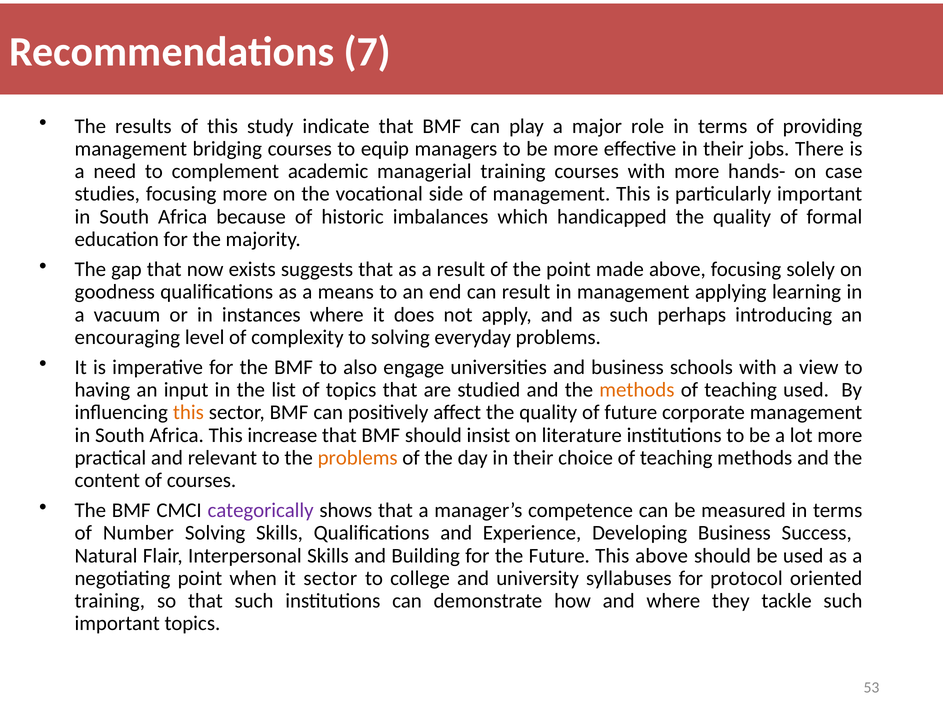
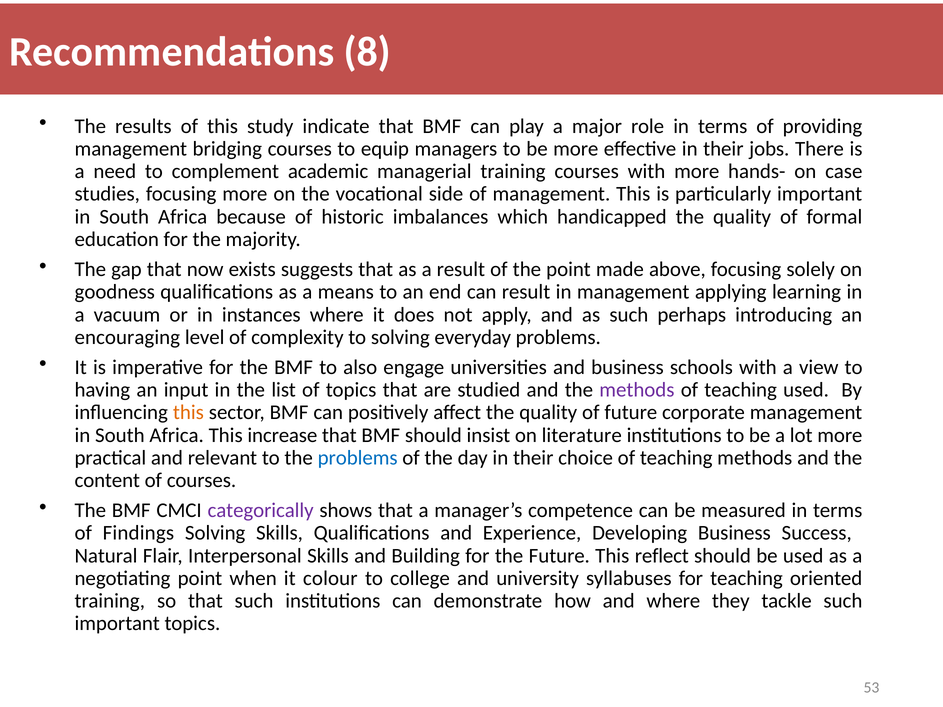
7: 7 -> 8 (367, 52)
methods colour: orange -> purple (637, 390)
problems colour: orange -> blue (358, 458)
Number: Number -> Findings (138, 533)
This above: above -> reflect (662, 556)
it sector: sector -> colour (330, 578)
for protocol: protocol -> teaching (746, 578)
